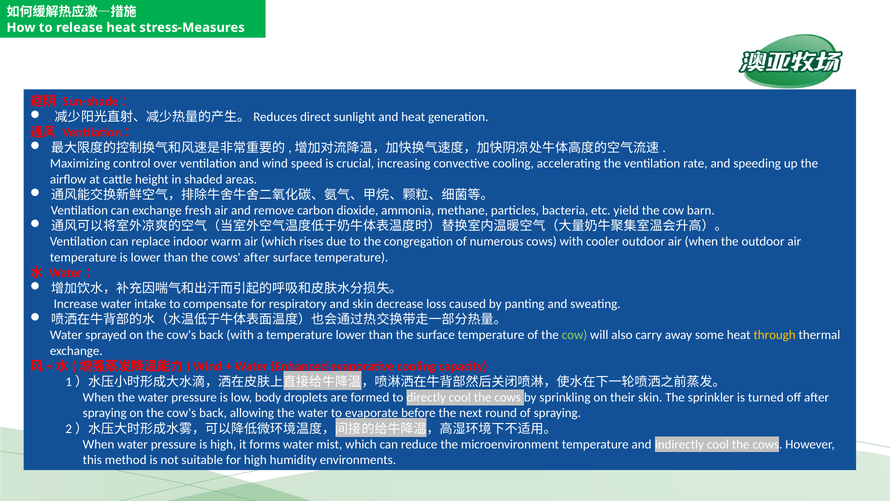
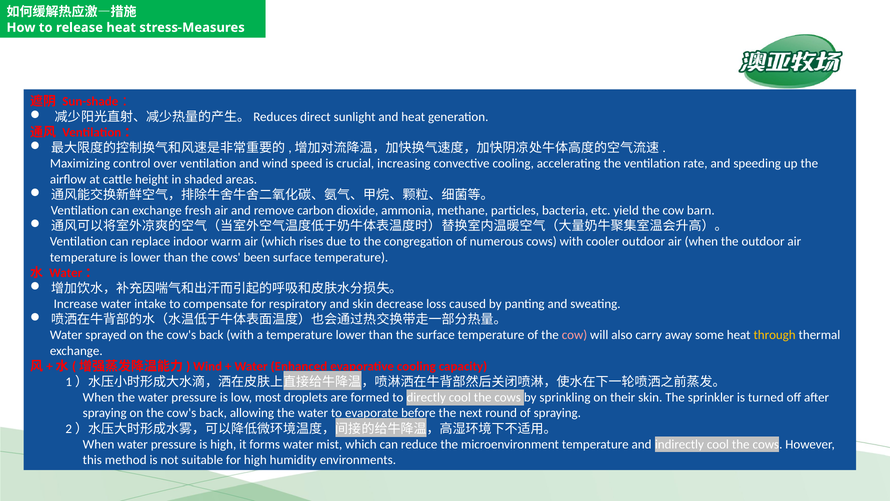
cows after: after -> been (257, 257)
cow colour: light green -> pink (574, 335)
body: body -> most (268, 397)
